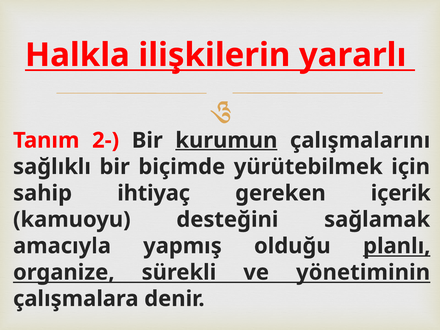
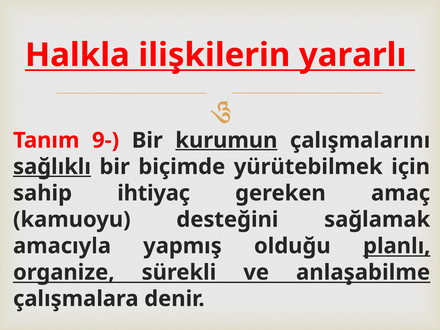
2-: 2- -> 9- (106, 140)
sağlıklı underline: none -> present (52, 167)
içerik: içerik -> amaç (401, 193)
yönetiminin: yönetiminin -> anlaşabilme (363, 272)
